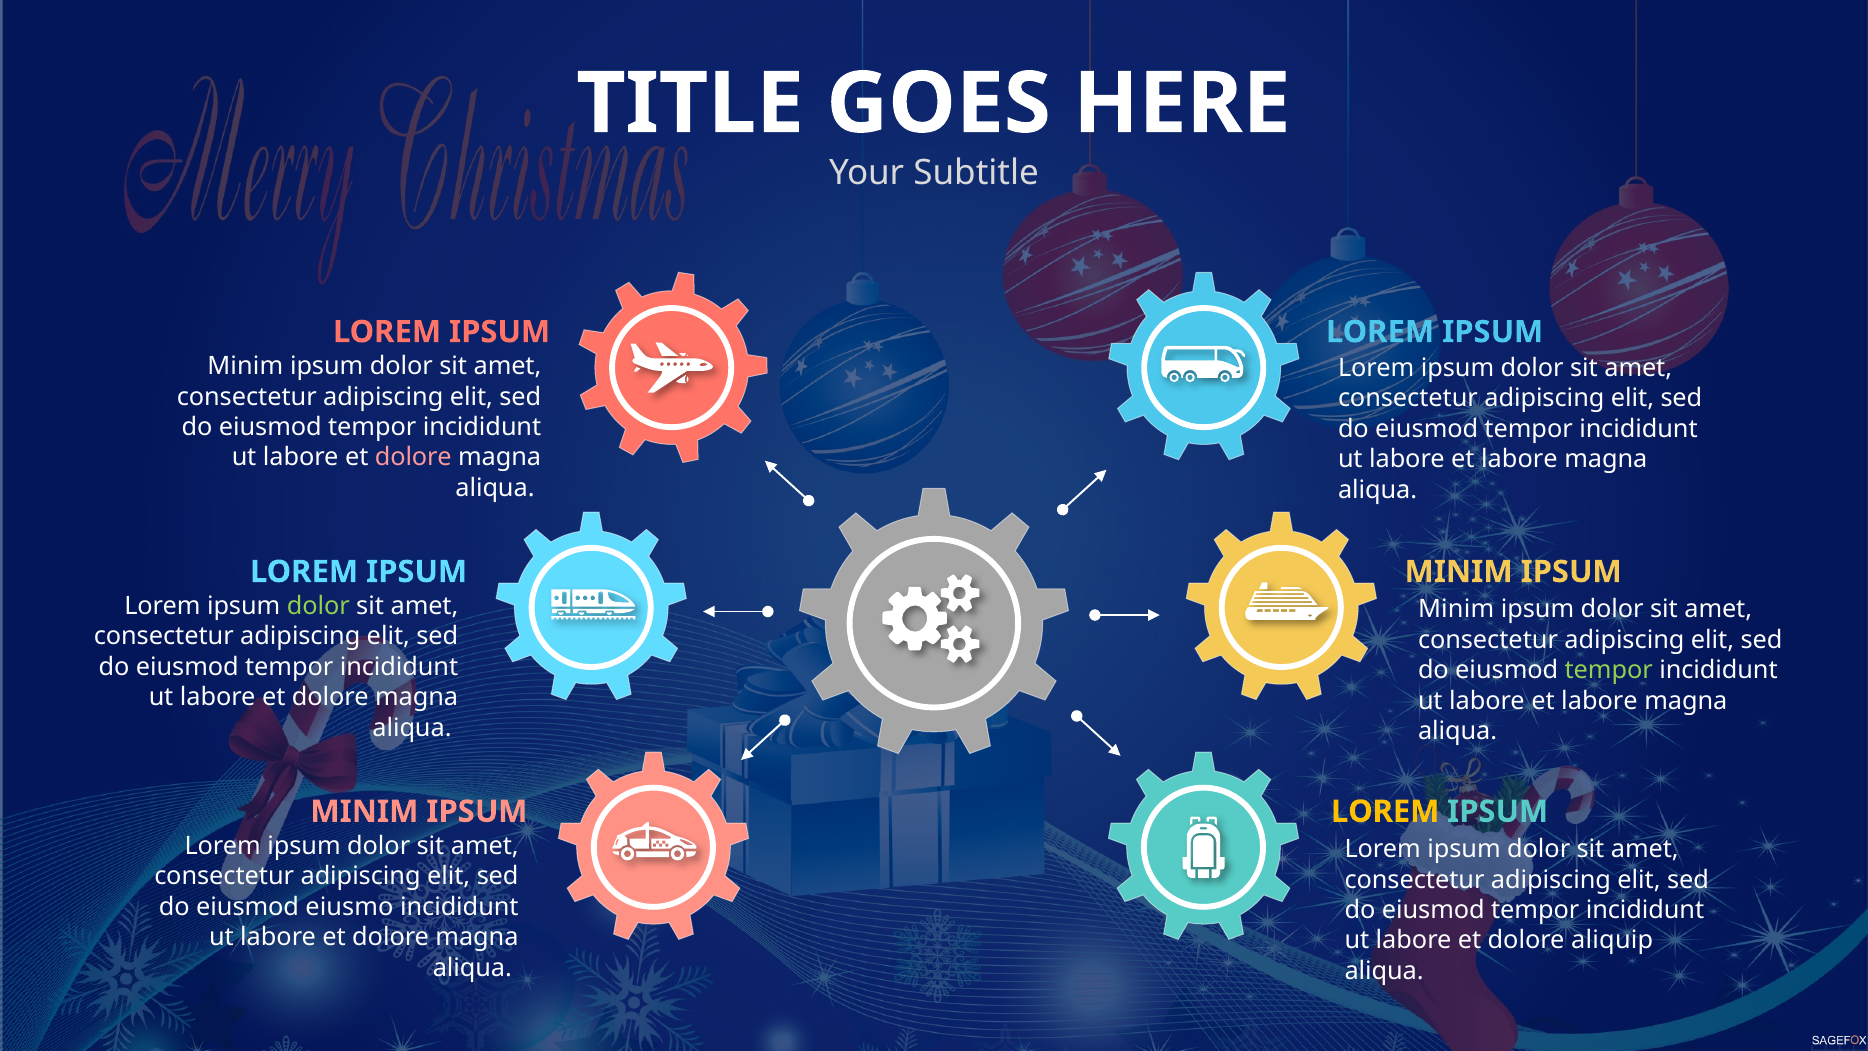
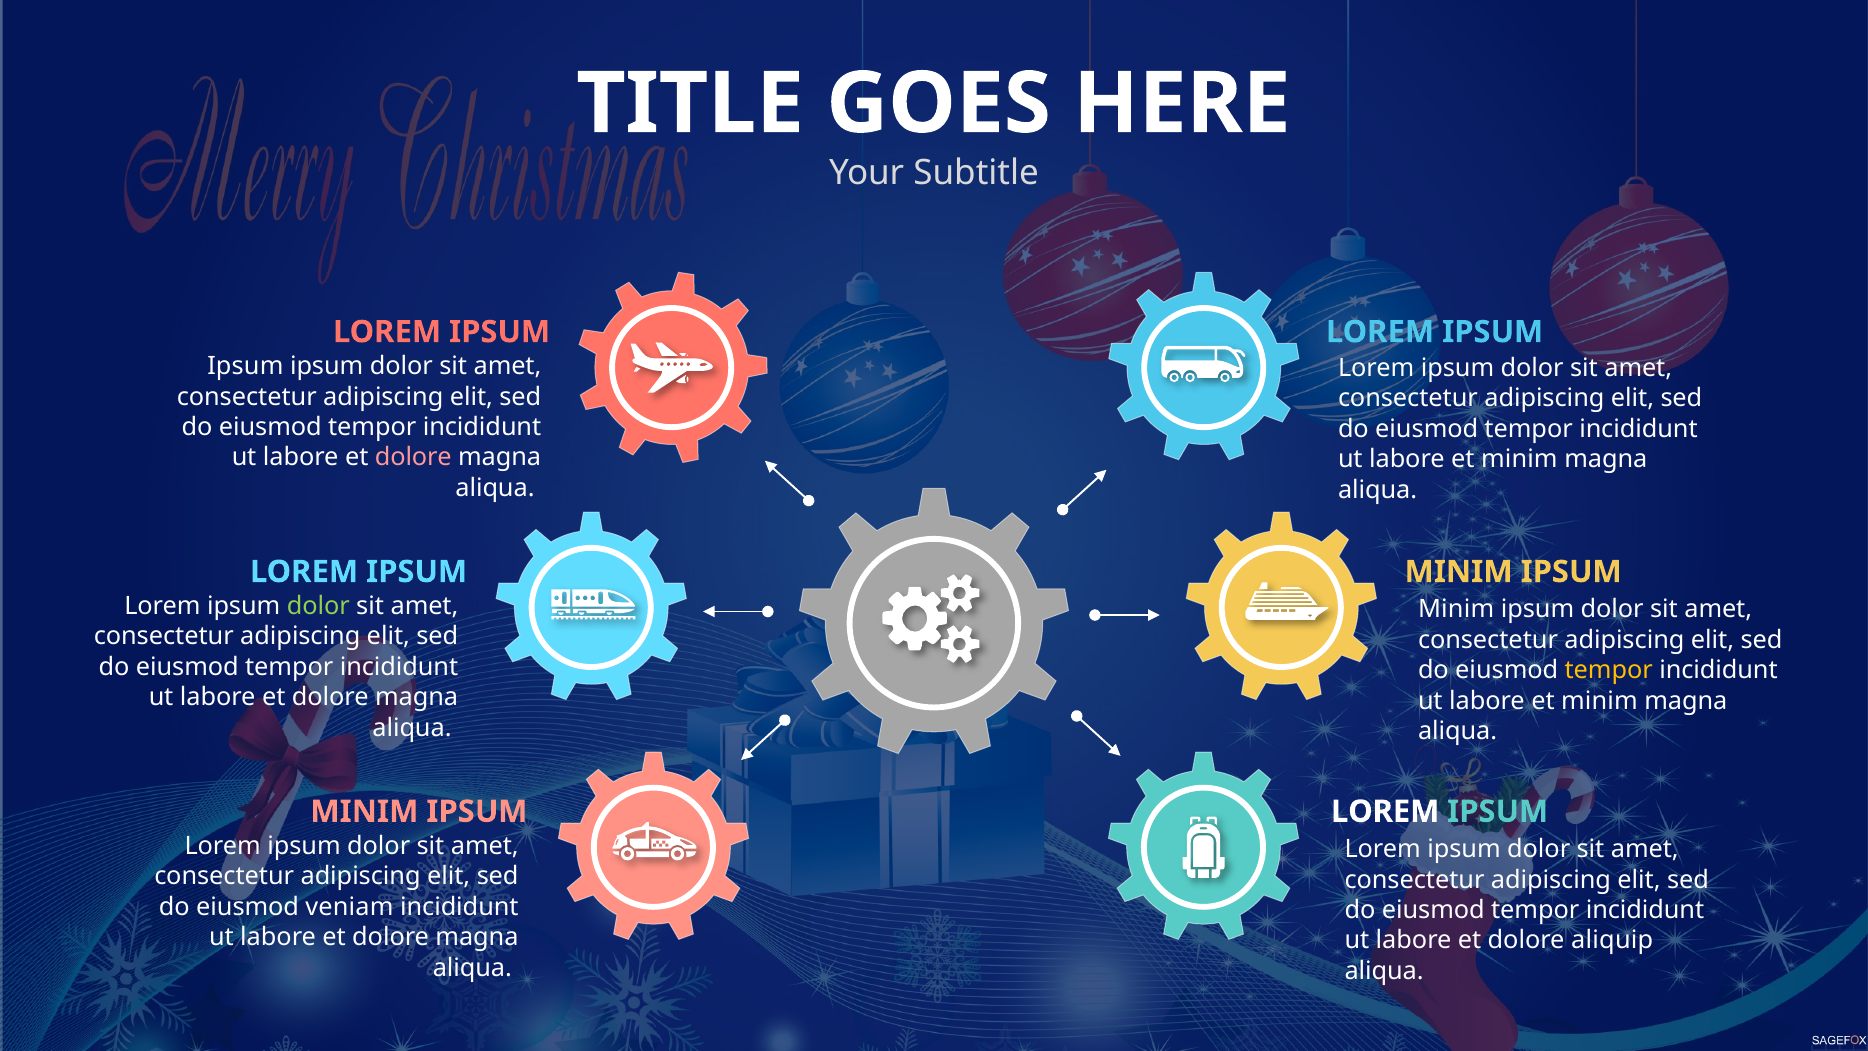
Minim: Minim -> Ipsum (245, 366)
labore: labore -> minim (1519, 459)
tempor colour: light green -> yellow (1609, 670)
labore: labore -> minim (1599, 701)
LOREM colour: yellow -> white (1385, 811)
eiusmo: eiusmo -> veniam (349, 907)
